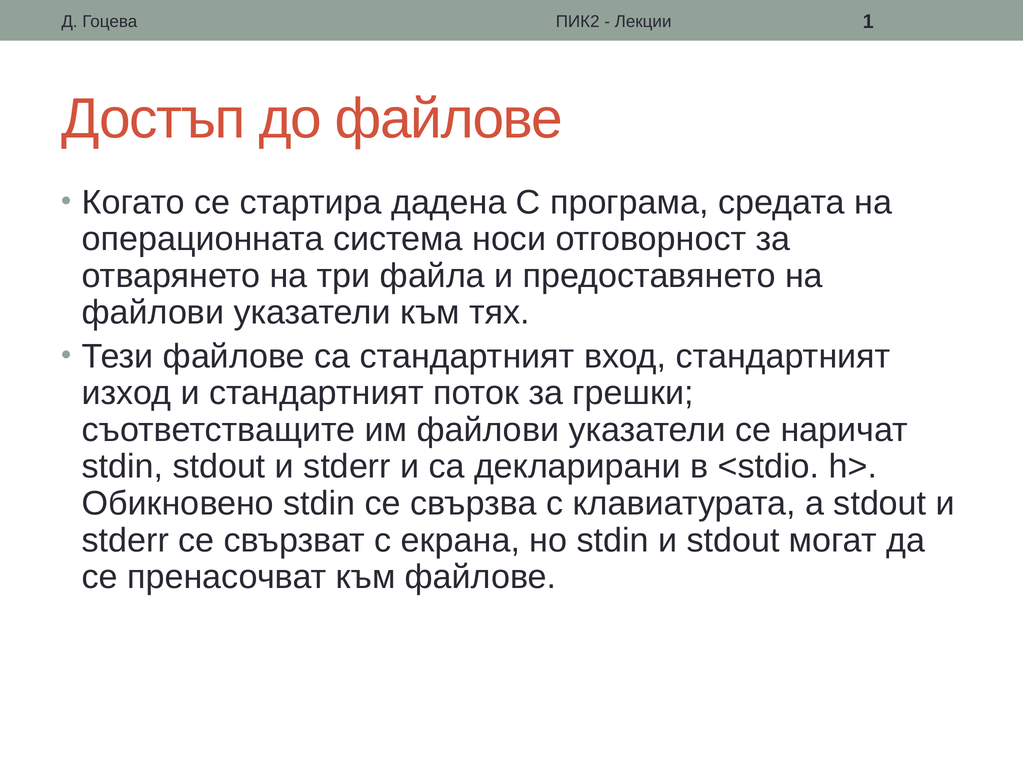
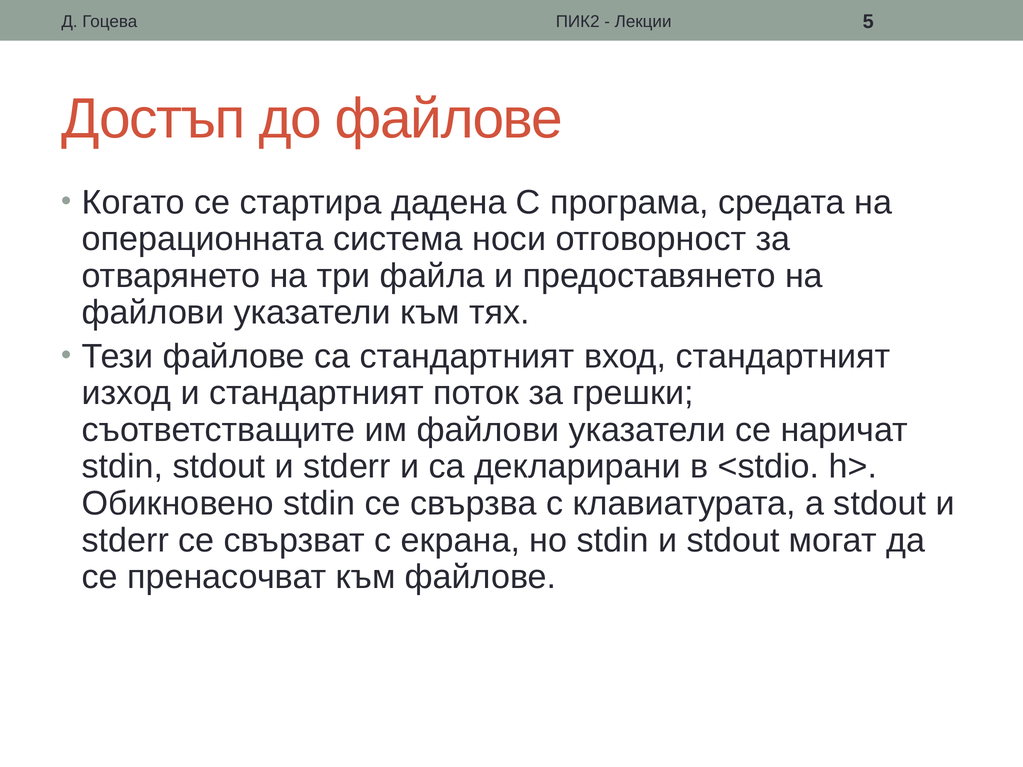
1: 1 -> 5 (868, 22)
